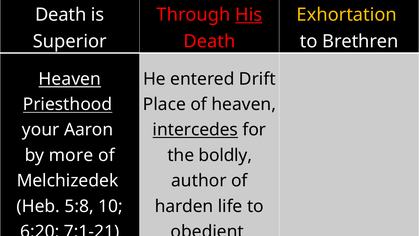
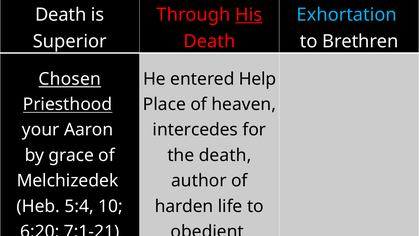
Exhortation colour: yellow -> light blue (347, 15)
Heaven: Heaven -> Chosen (70, 79)
Drift: Drift -> Help (257, 79)
intercedes underline: present -> none (195, 130)
more: more -> grace (71, 155)
the boldly: boldly -> death (225, 155)
5:8: 5:8 -> 5:4 (79, 206)
